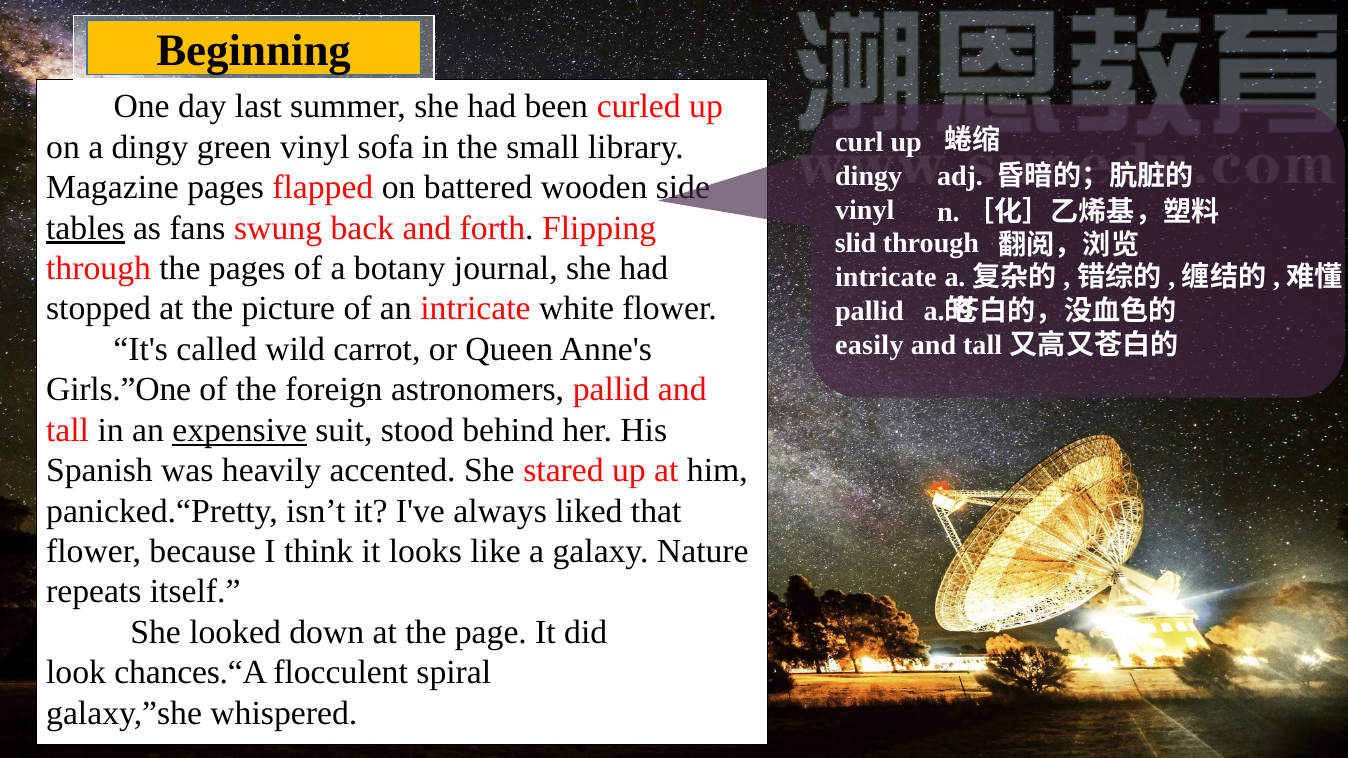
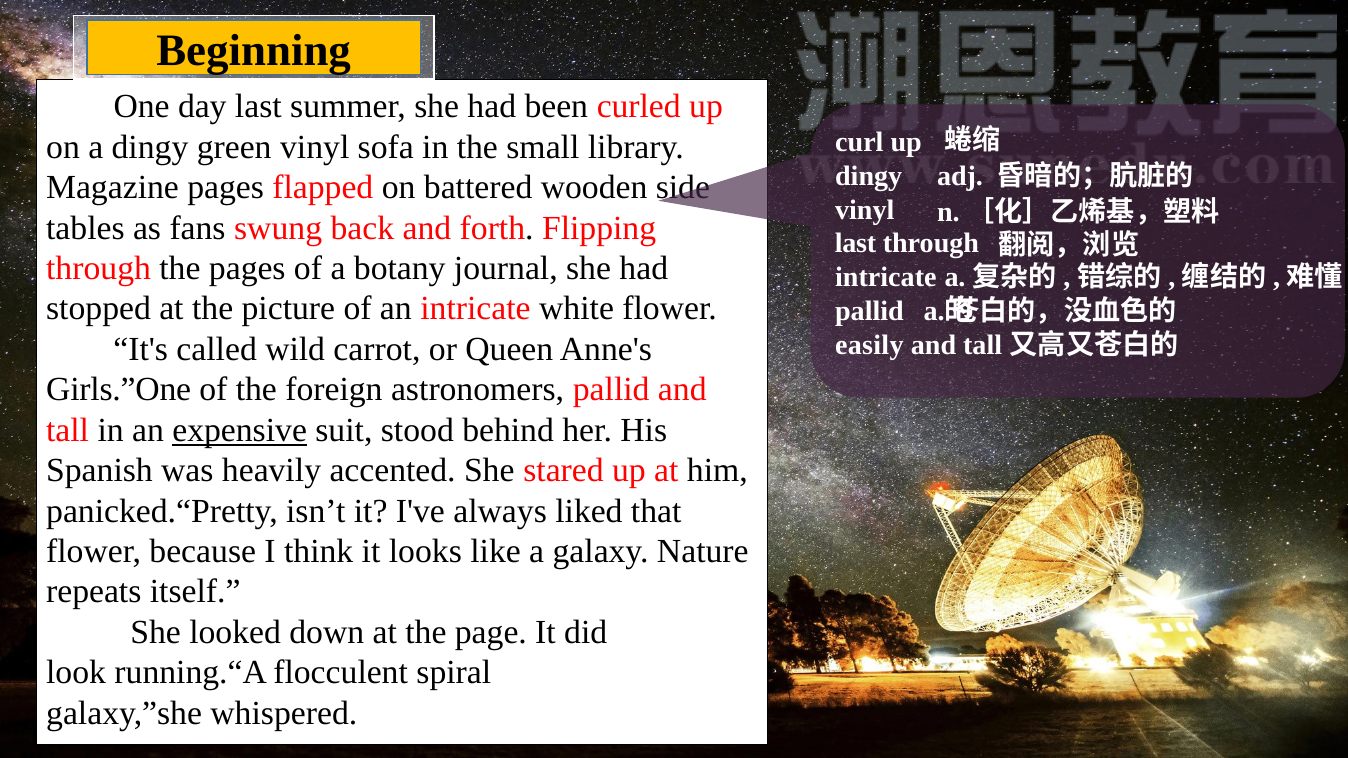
tables underline: present -> none (85, 228)
slid: slid -> last (856, 244)
chances.“A: chances.“A -> running.“A (191, 673)
